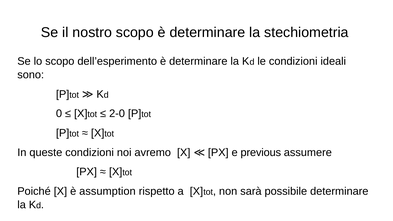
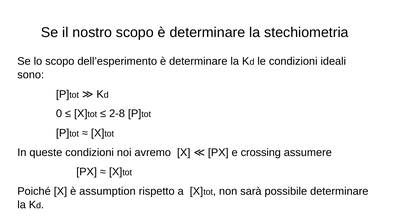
2-0: 2-0 -> 2-8 (117, 114)
previous: previous -> crossing (261, 153)
